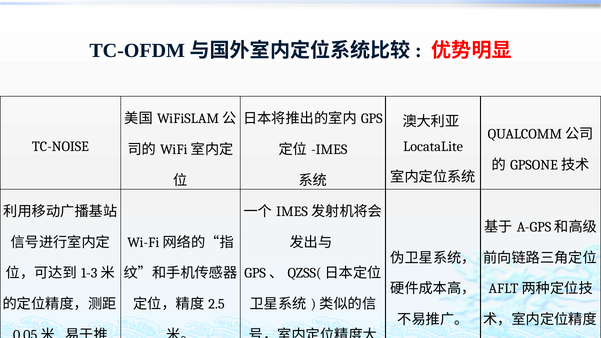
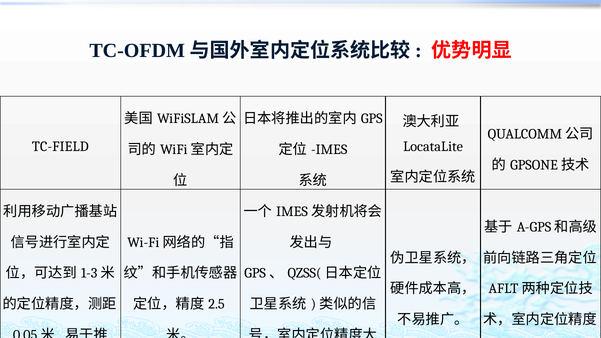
TC-NOISE: TC-NOISE -> TC-FIELD (60, 147)
